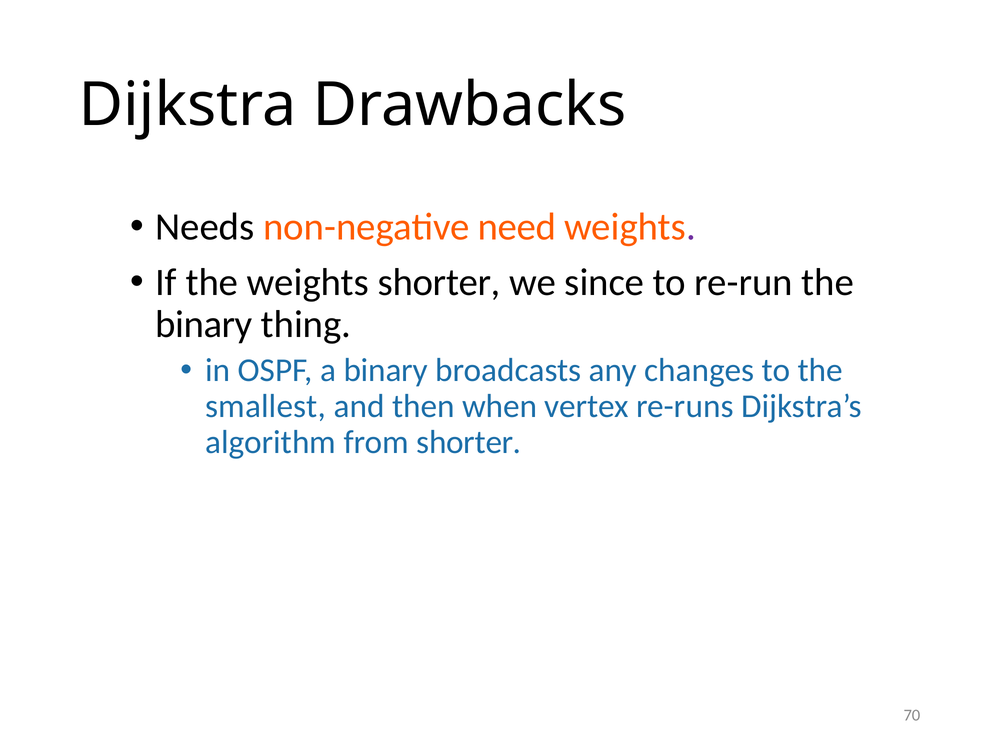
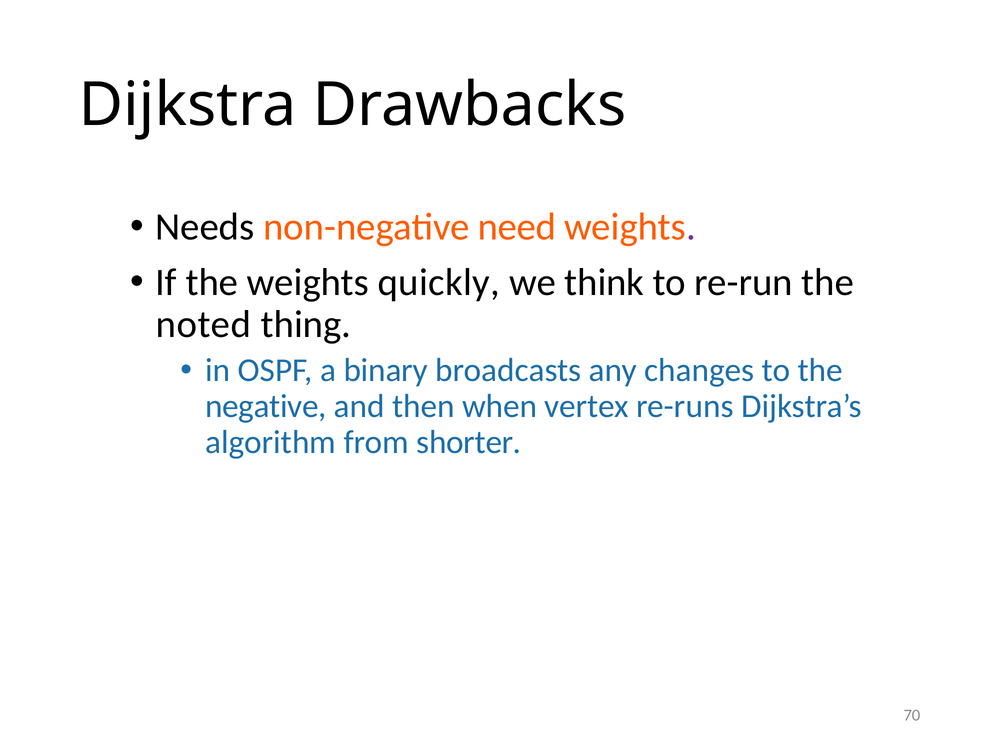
weights shorter: shorter -> quickly (439, 283)
since: since -> think (604, 283)
binary: binary -> noted (203, 325)
smallest: smallest -> negative (266, 407)
